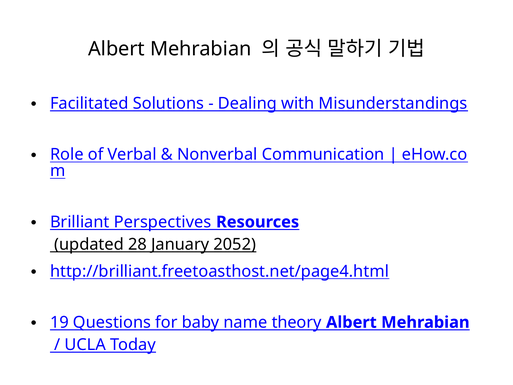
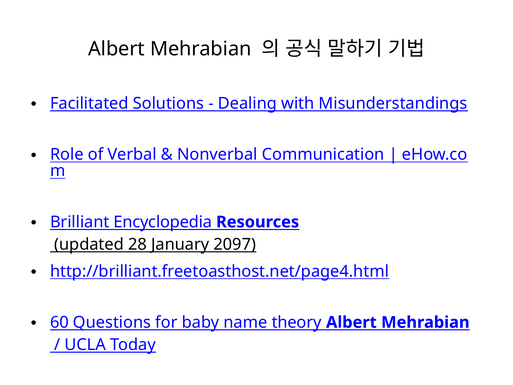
Perspectives: Perspectives -> Encyclopedia (163, 222)
2052: 2052 -> 2097 (235, 244)
19: 19 -> 60 (59, 322)
